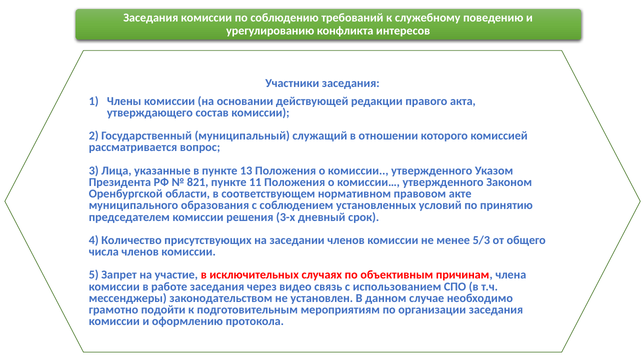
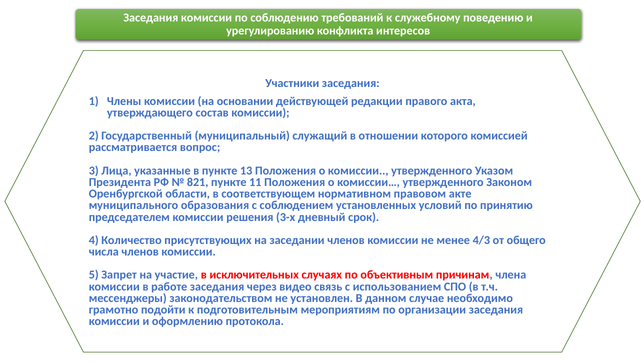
5/3: 5/3 -> 4/3 (481, 240)
